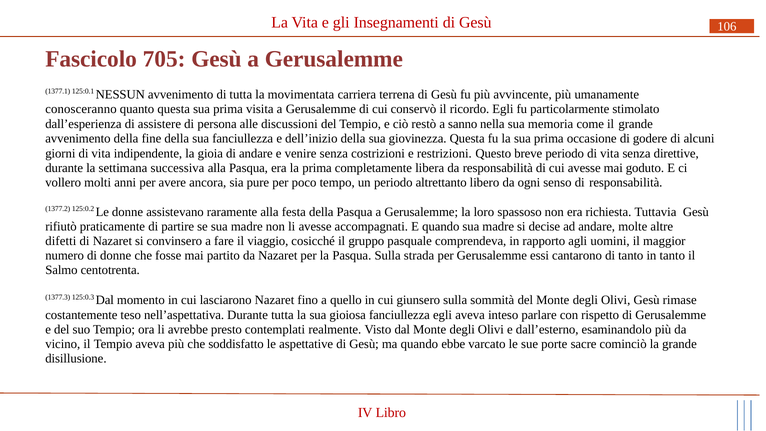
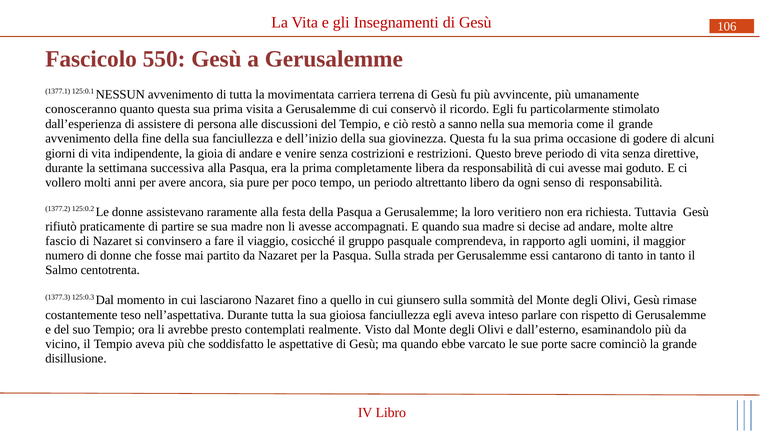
705: 705 -> 550 (164, 59)
spassoso: spassoso -> veritiero (519, 212)
difetti: difetti -> fascio (61, 241)
